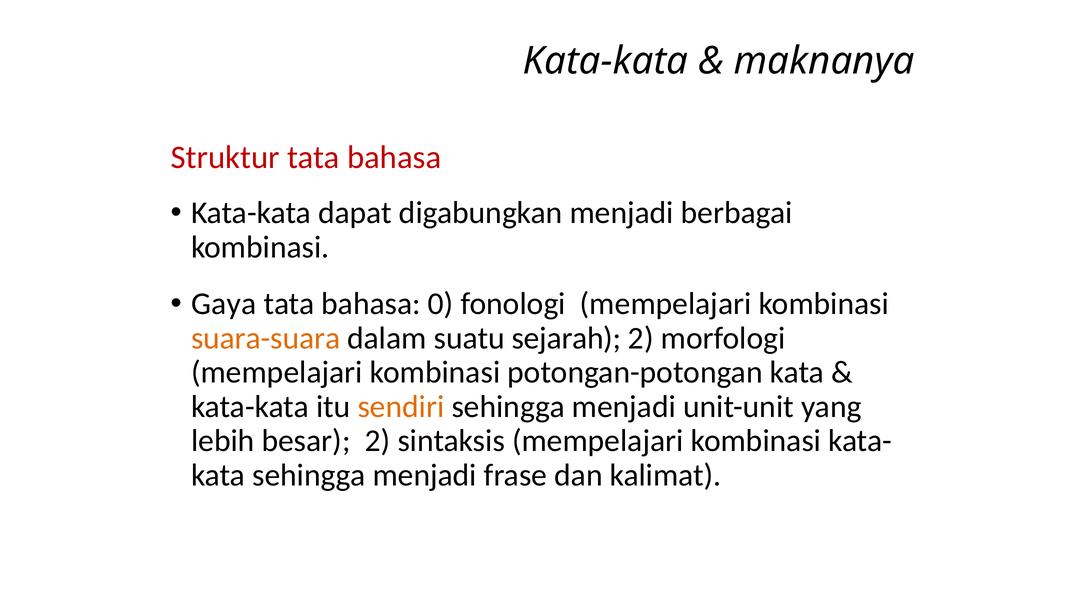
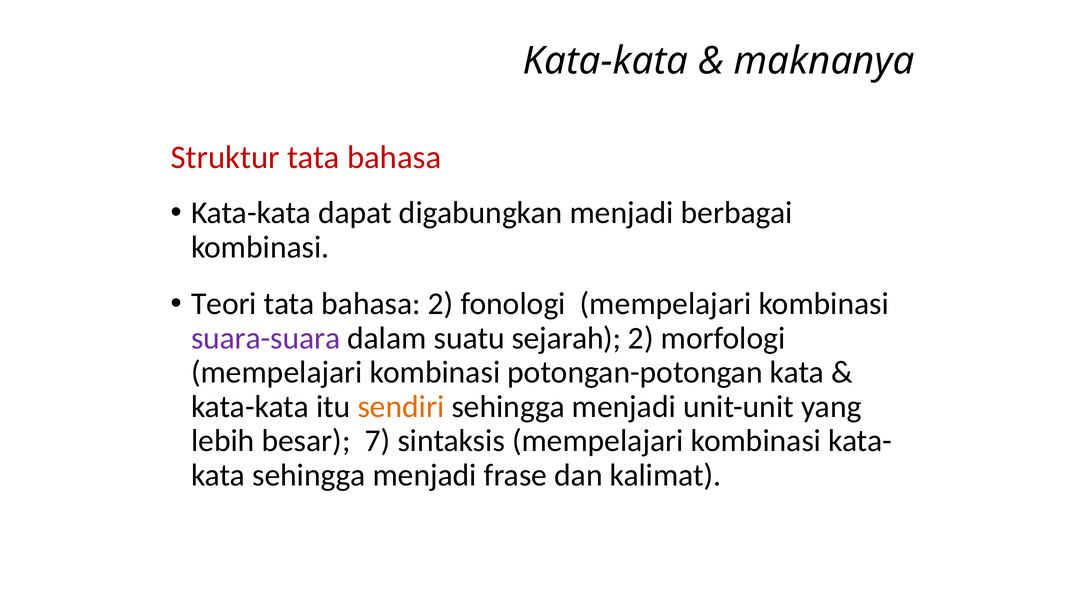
Gaya: Gaya -> Teori (224, 304)
bahasa 0: 0 -> 2 (441, 304)
suara-suara colour: orange -> purple (266, 338)
besar 2: 2 -> 7 (378, 441)
